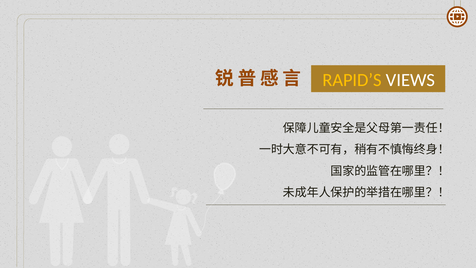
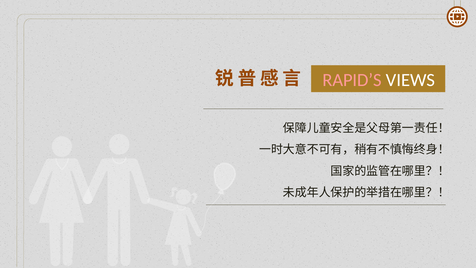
RAPID’S colour: yellow -> pink (352, 80)
